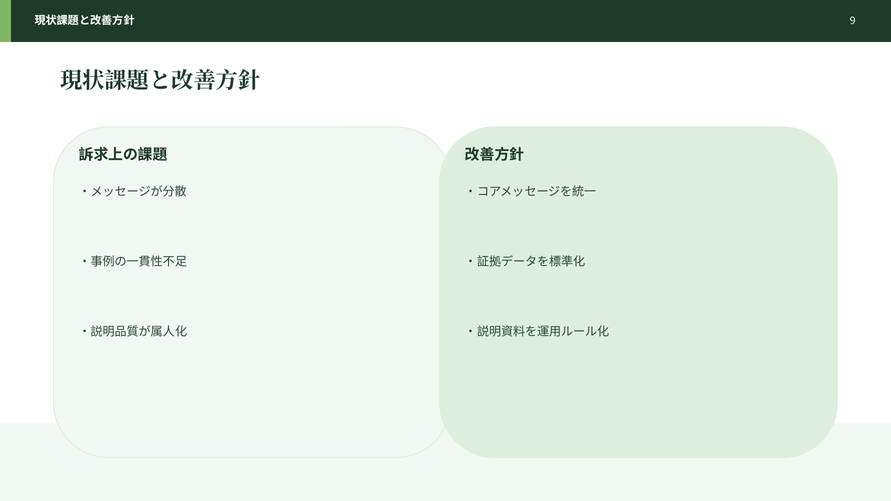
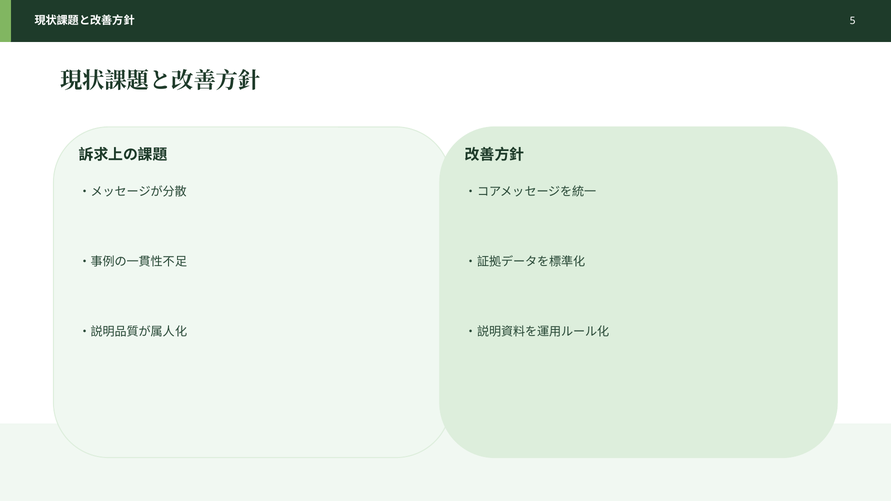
9: 9 -> 5 (853, 21)
